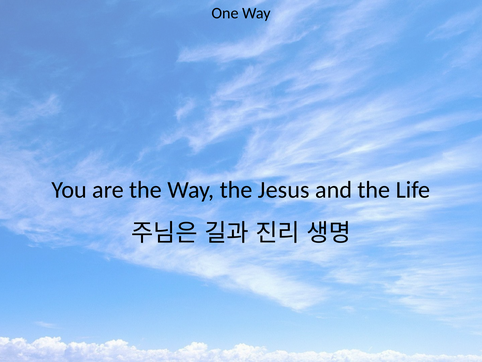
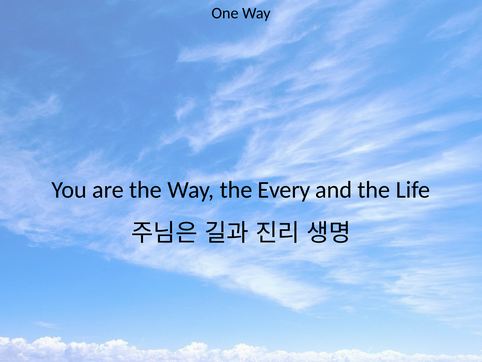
Jesus: Jesus -> Every (284, 190)
